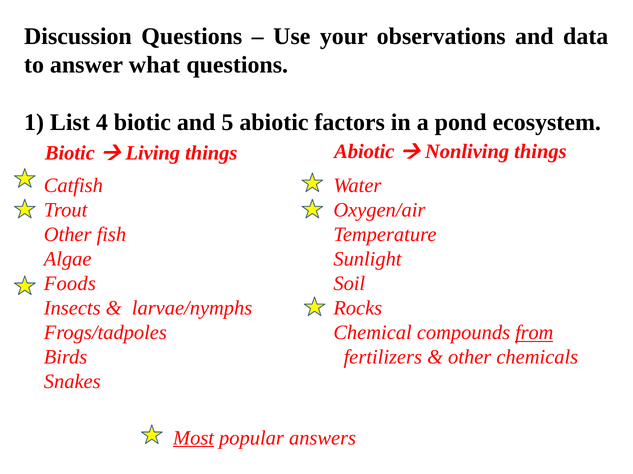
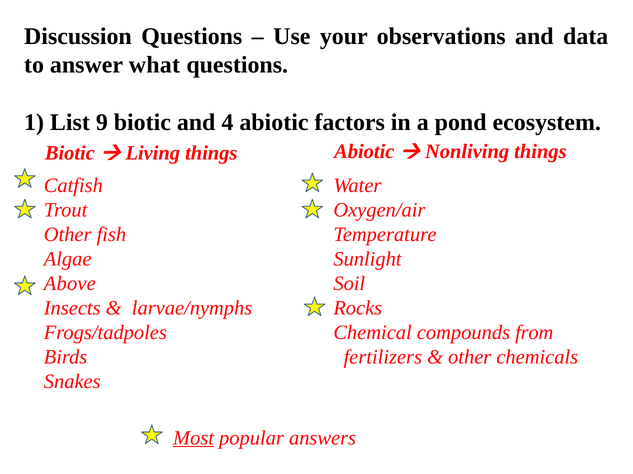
4: 4 -> 9 (102, 122)
5: 5 -> 4 (227, 122)
Foods: Foods -> Above (70, 284)
from underline: present -> none (534, 333)
